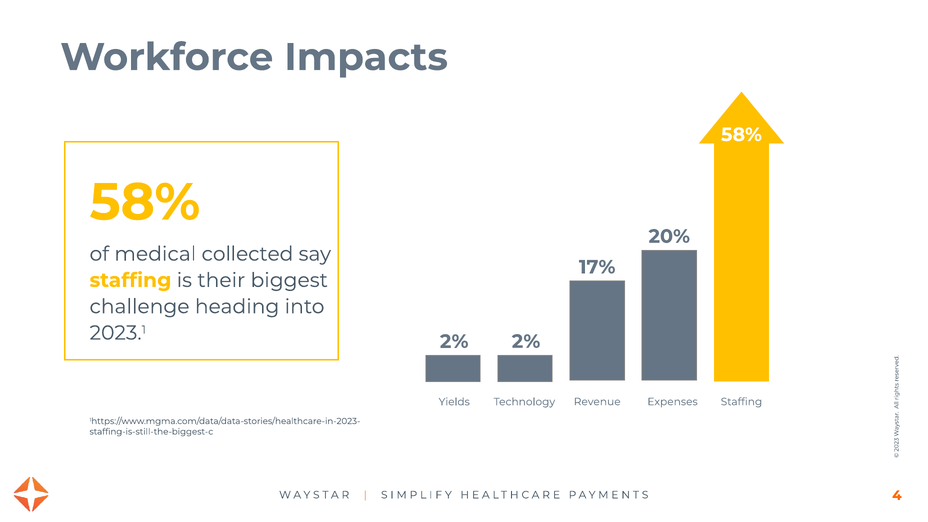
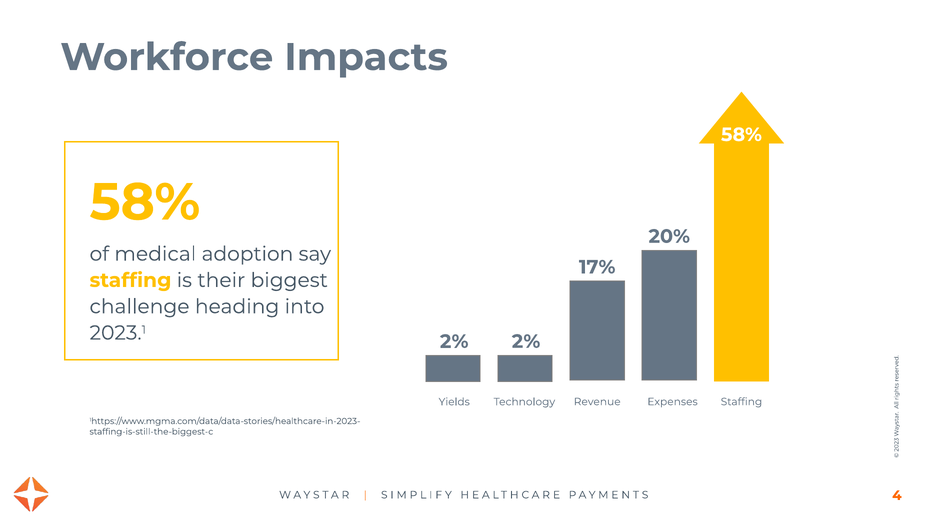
collected: collected -> adoption (247, 254)
